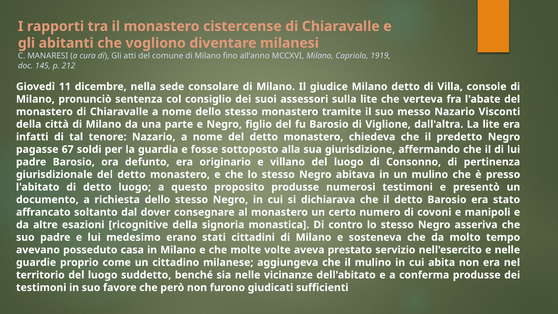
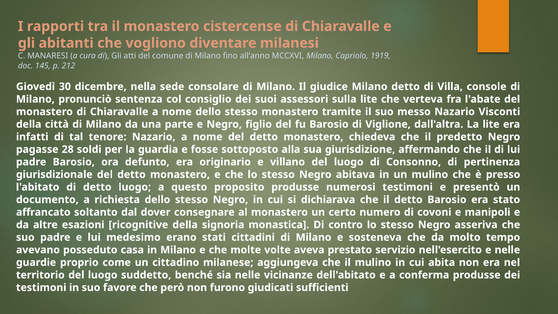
11: 11 -> 30 (65, 87)
67: 67 -> 28 (68, 149)
